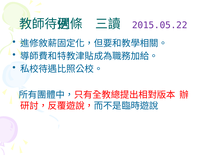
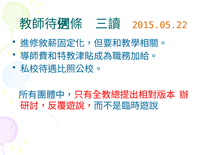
2015.05.22 colour: purple -> orange (160, 25)
